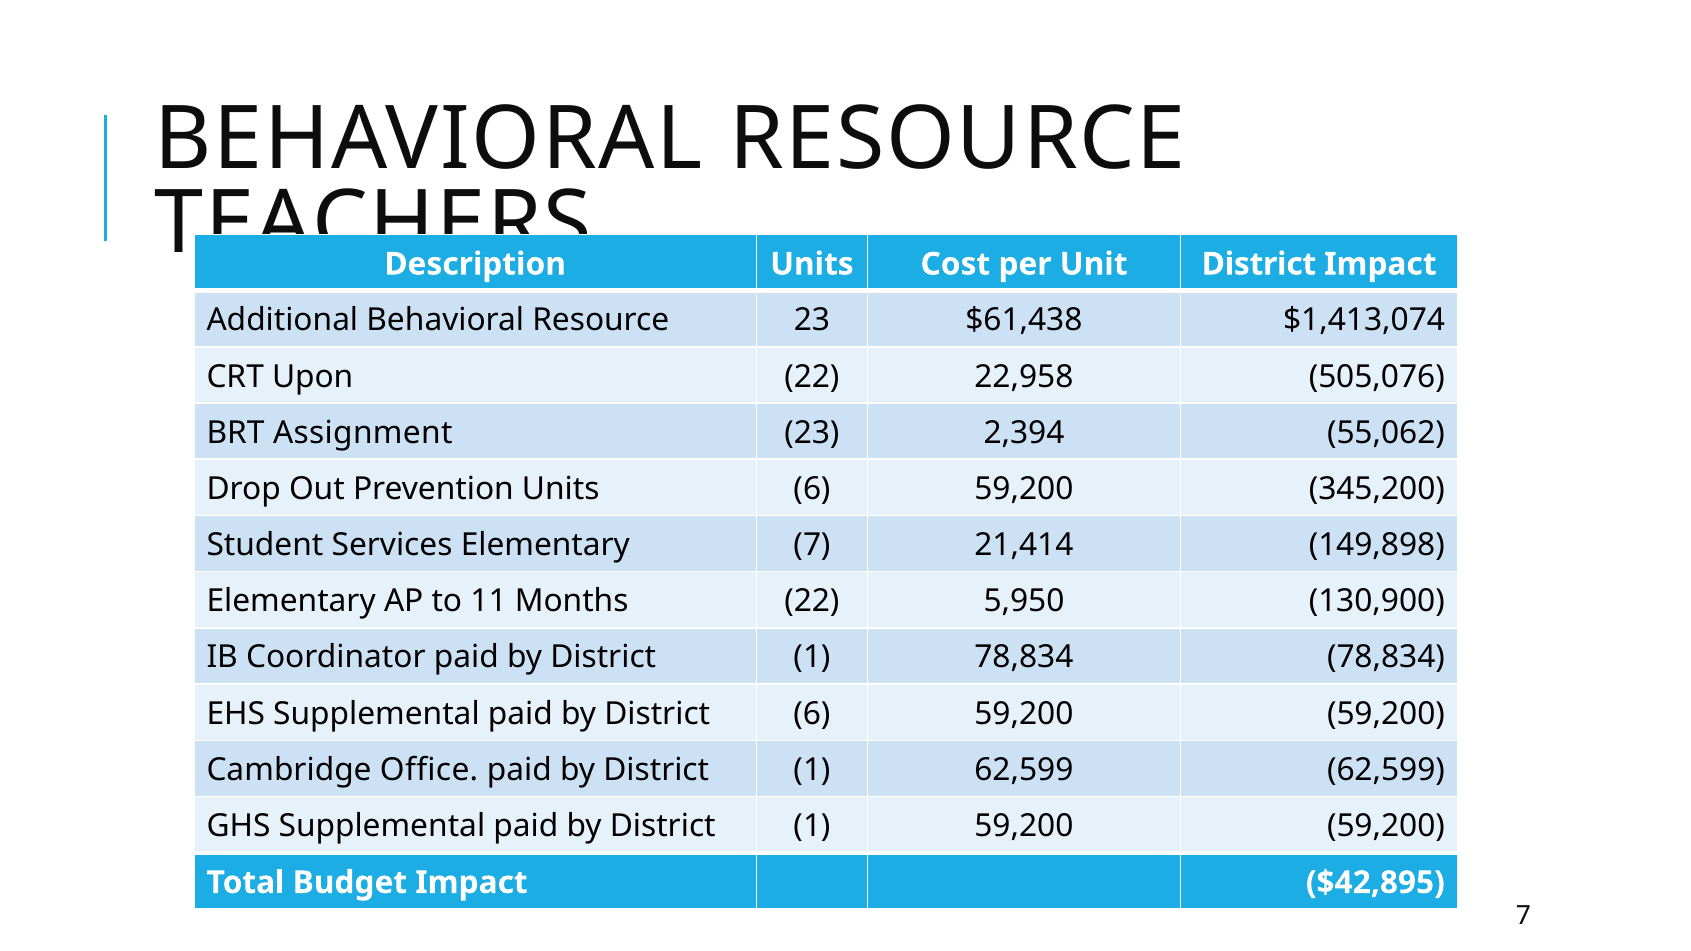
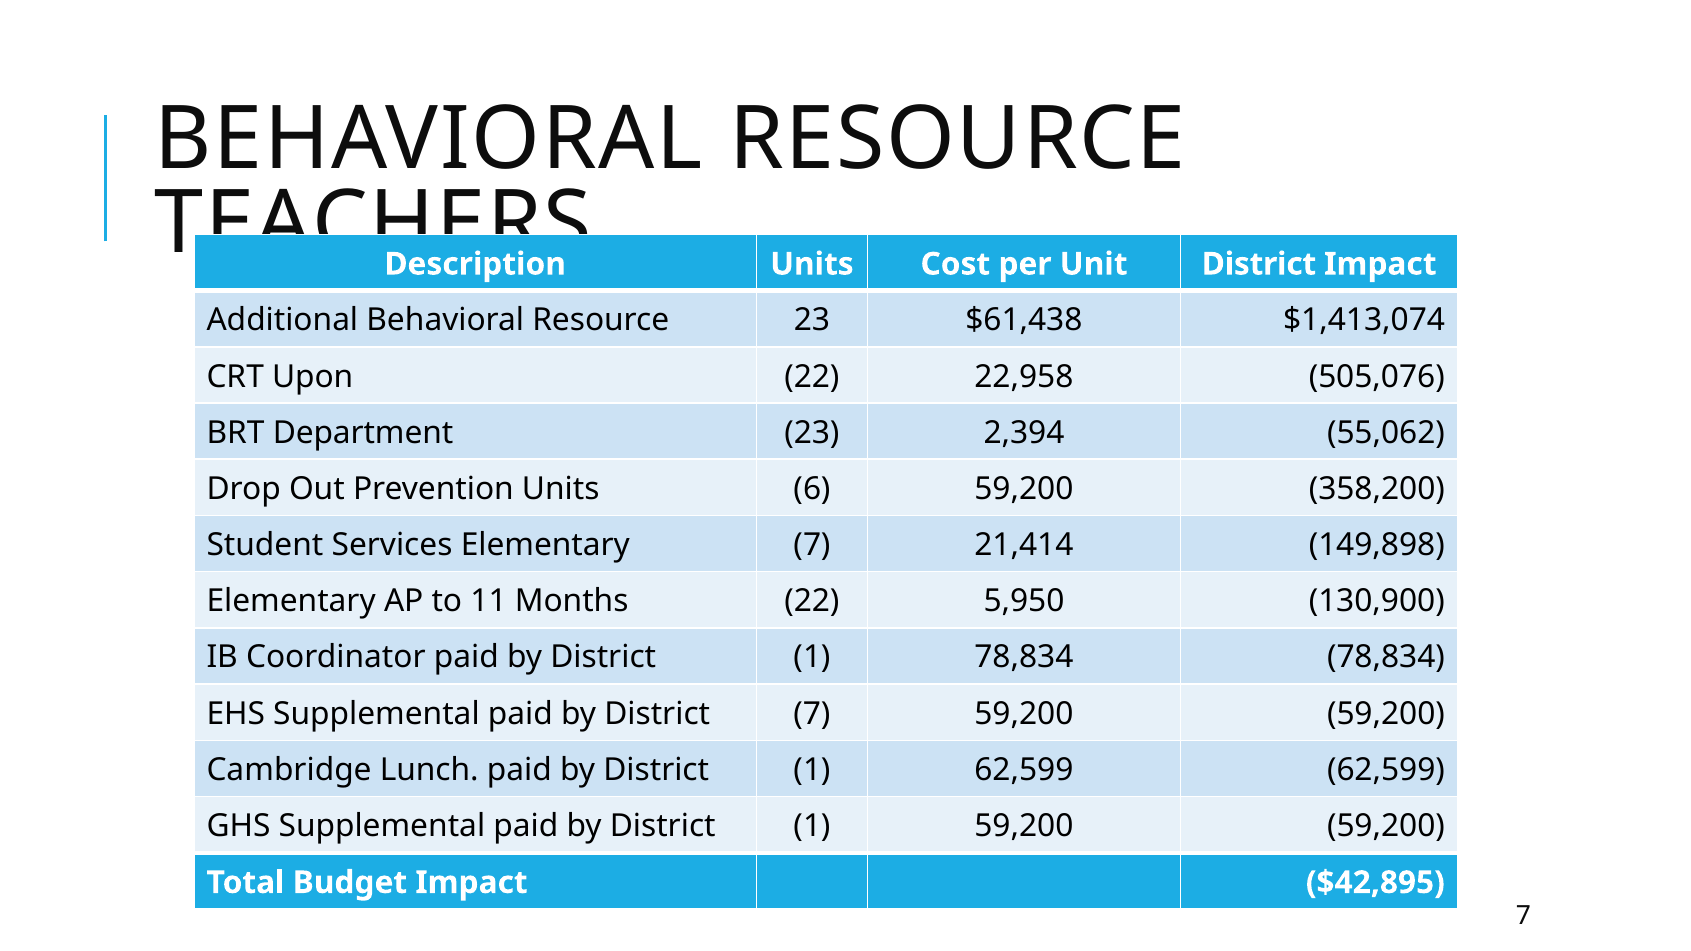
Assignment: Assignment -> Department (363, 433)
345,200: 345,200 -> 358,200 (1377, 489)
District 6: 6 -> 7 (812, 714)
Office: Office -> Lunch (429, 770)
